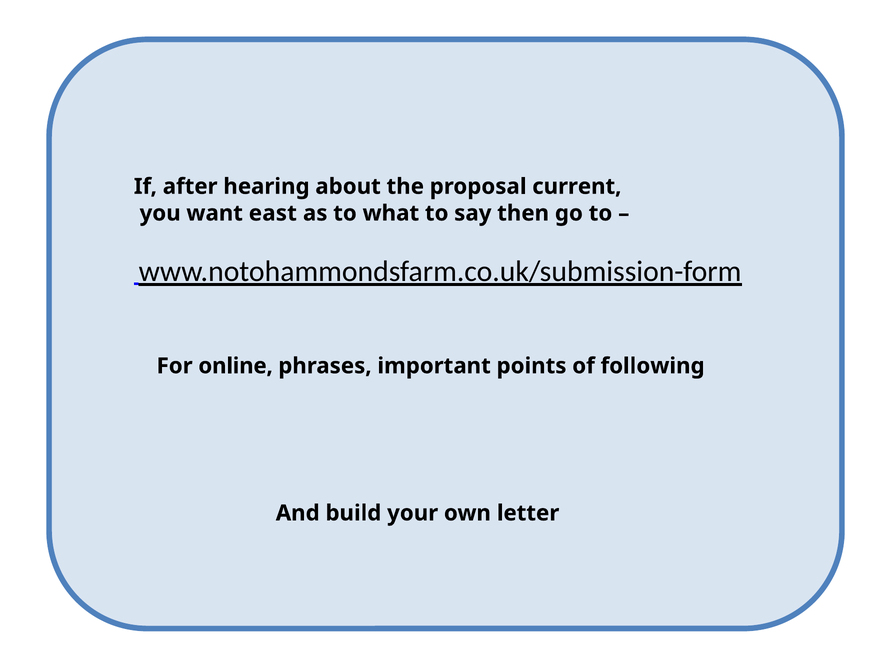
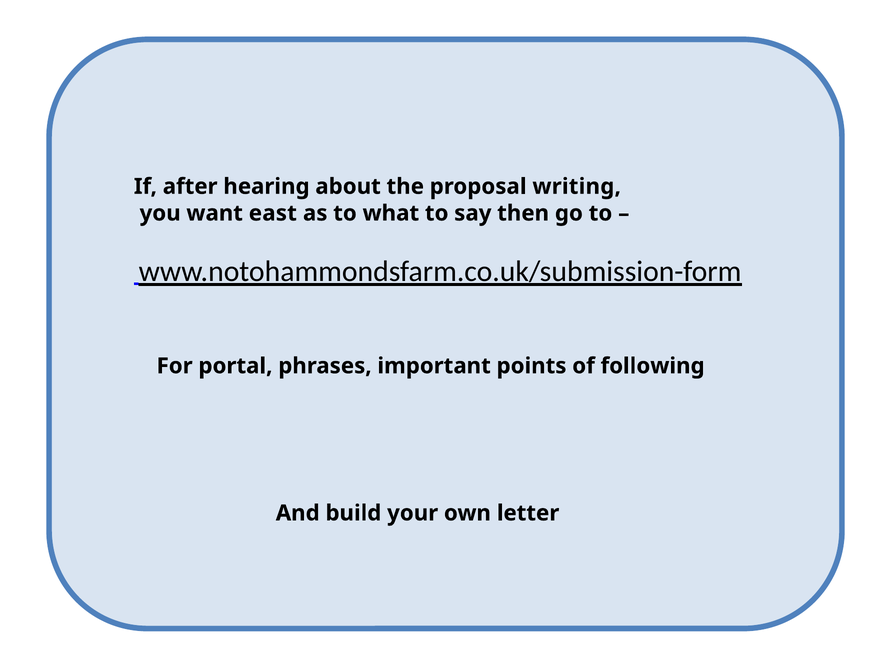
current: current -> writing (577, 187)
online: online -> portal (235, 366)
